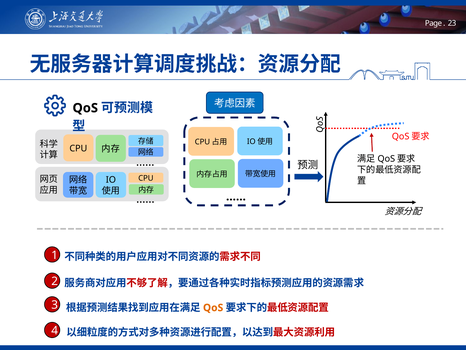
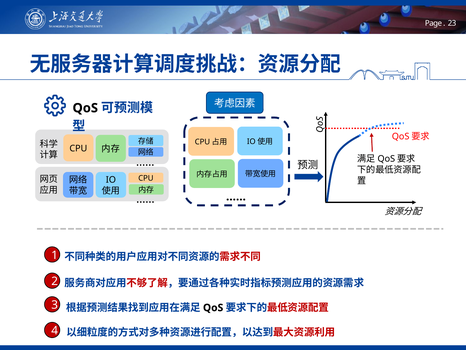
QoS colour: orange -> black (213, 307)
